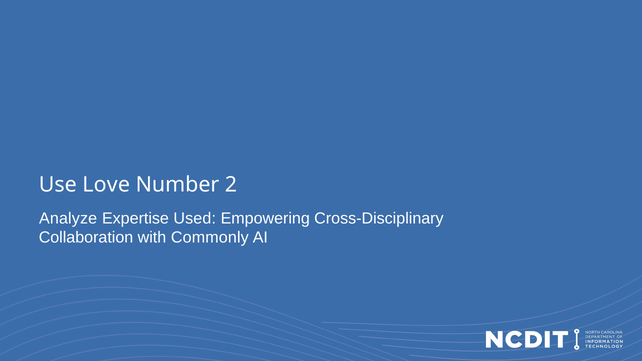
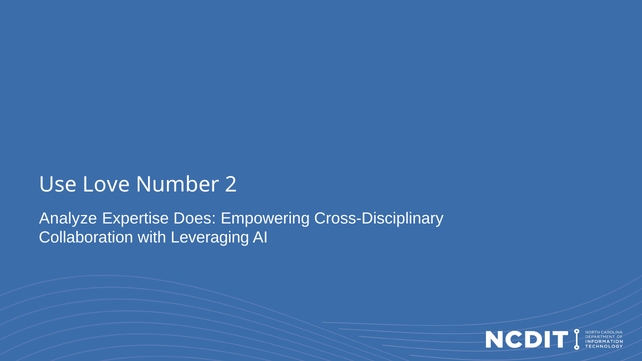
Used: Used -> Does (195, 218)
Commonly: Commonly -> Leveraging (210, 238)
